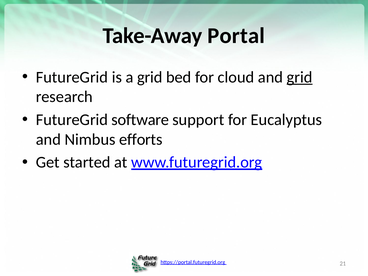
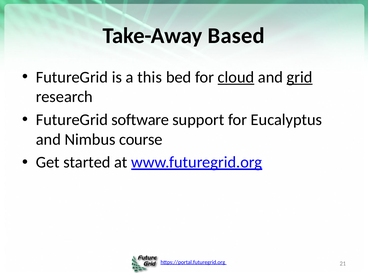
Portal: Portal -> Based (236, 36)
a grid: grid -> this (150, 77)
cloud underline: none -> present (236, 77)
efforts: efforts -> course (141, 139)
